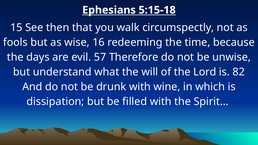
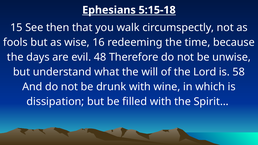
57: 57 -> 48 (100, 57)
82: 82 -> 58 (239, 72)
